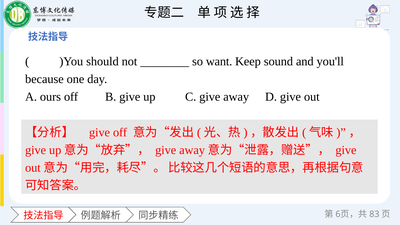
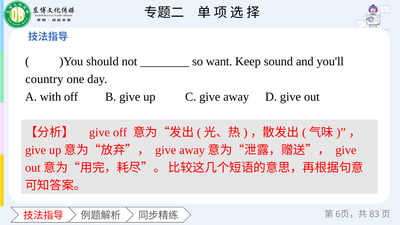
because: because -> country (44, 79)
ours: ours -> with (51, 97)
